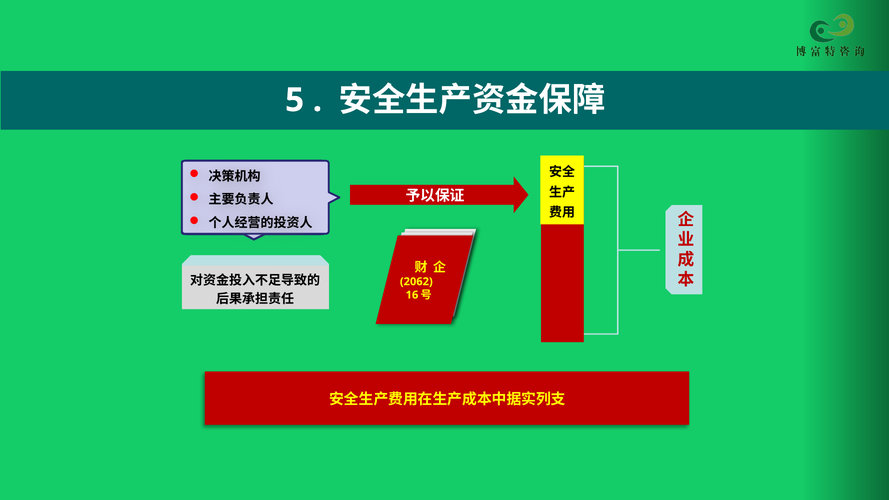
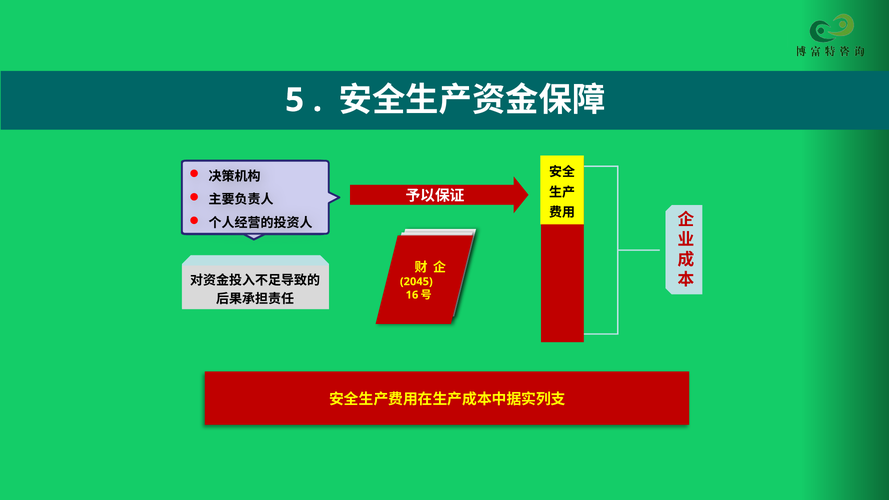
2062: 2062 -> 2045 (416, 282)
